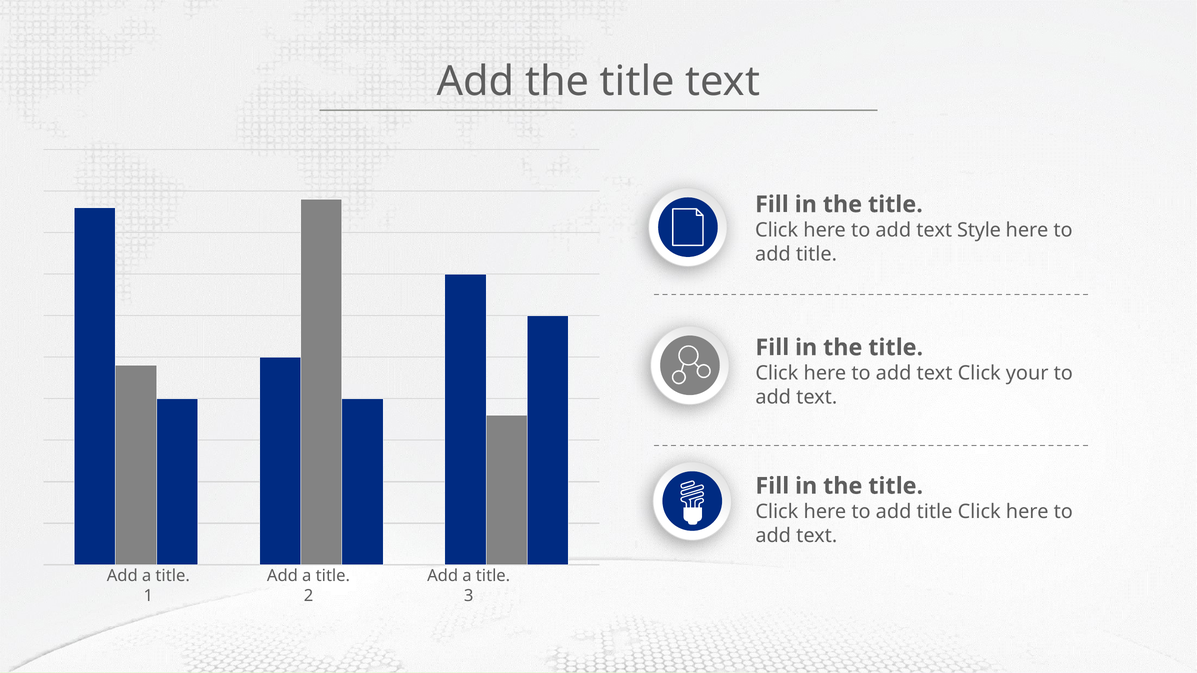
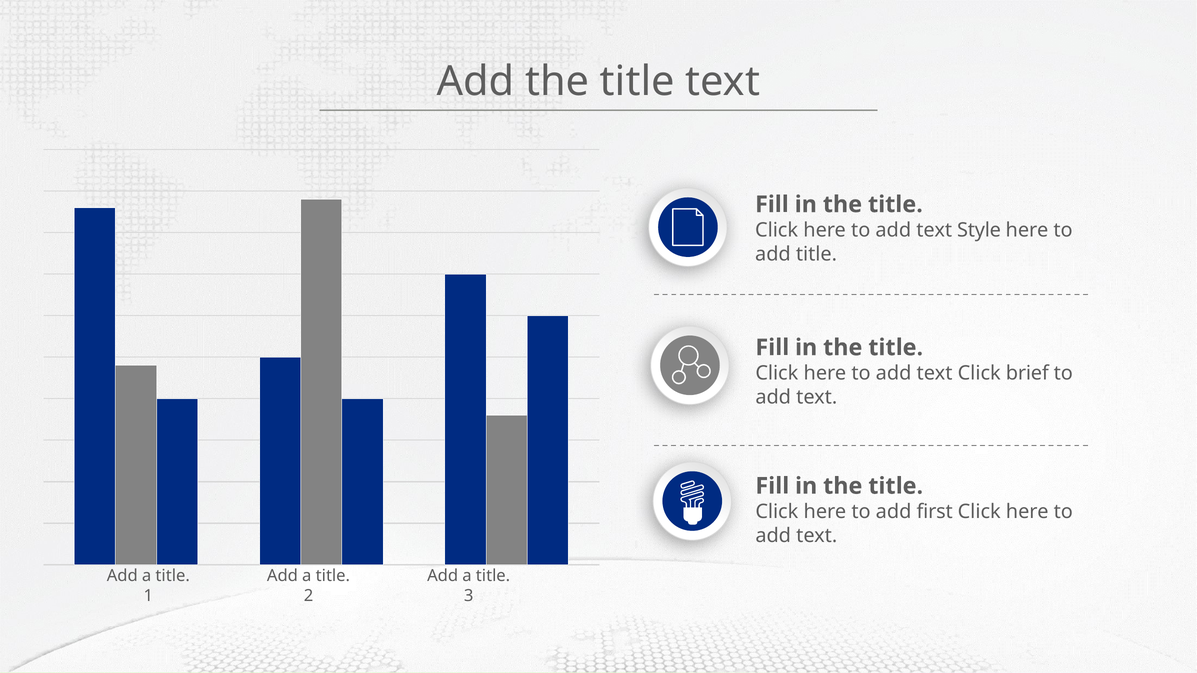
your: your -> brief (1027, 373)
title: title -> first (935, 512)
